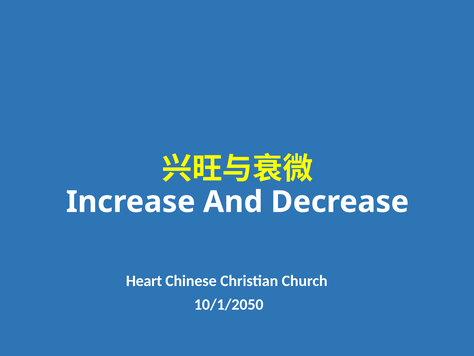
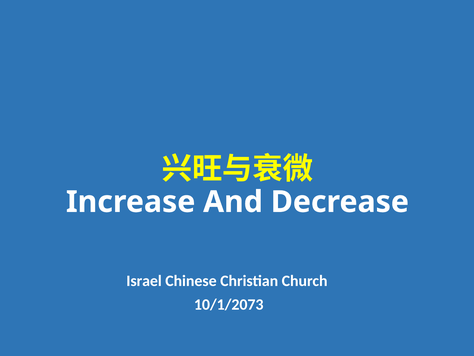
Heart: Heart -> Israel (144, 280)
10/1/2050: 10/1/2050 -> 10/1/2073 (229, 304)
